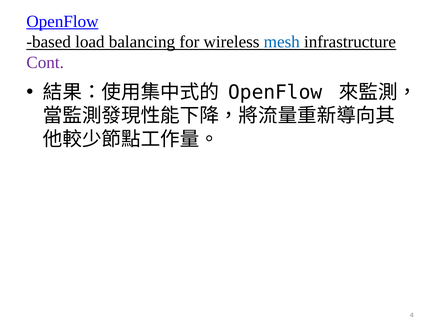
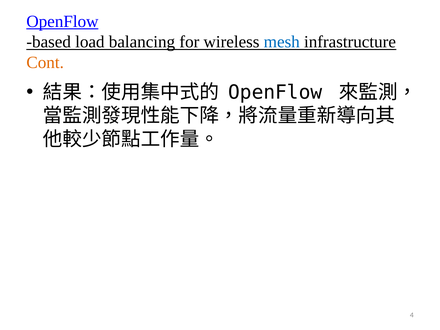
Cont colour: purple -> orange (45, 62)
